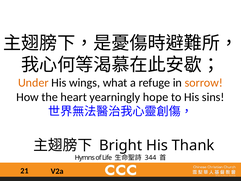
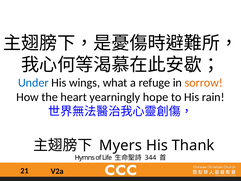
Under colour: orange -> blue (33, 83)
sins: sins -> rain (213, 97)
Bright: Bright -> Myers (121, 145)
